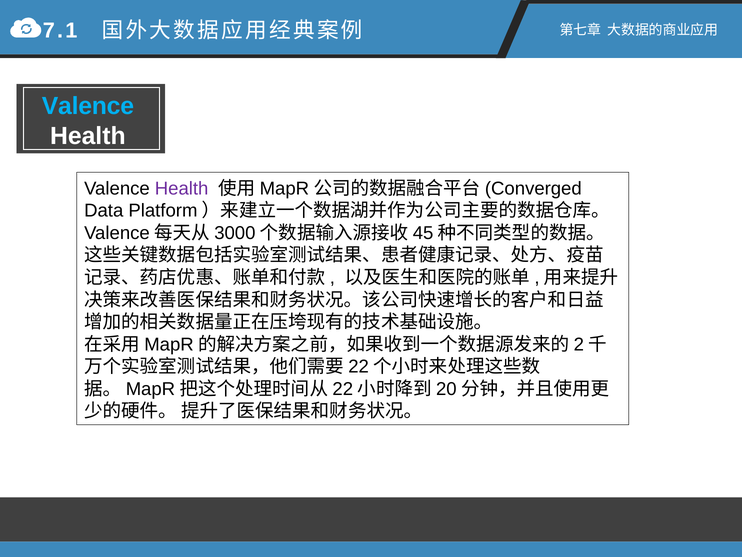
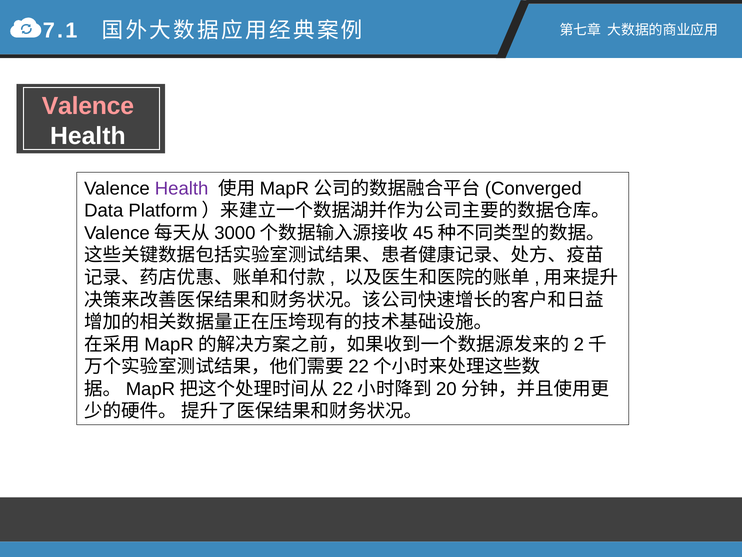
Valence colour: light blue -> pink (88, 106)
